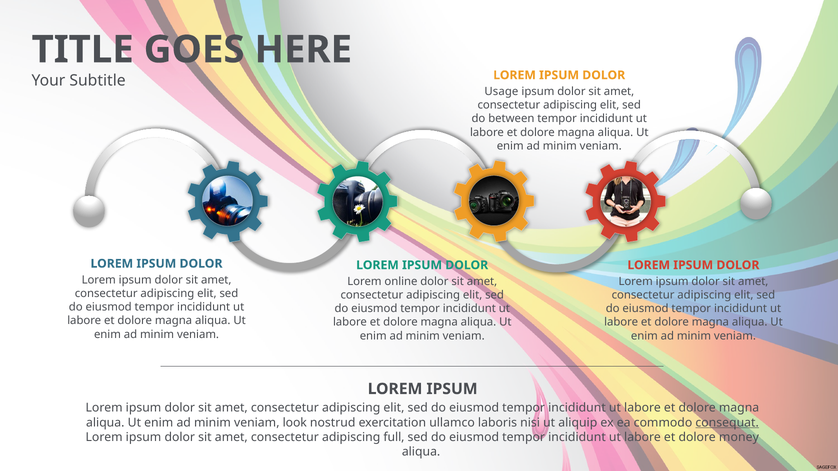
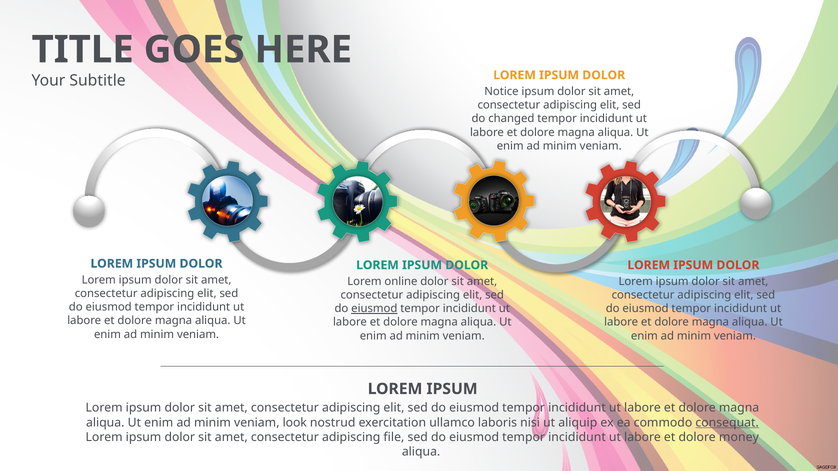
Usage: Usage -> Notice (501, 91)
between: between -> changed (511, 119)
eiusmod underline: none -> present (374, 309)
full: full -> file (394, 438)
